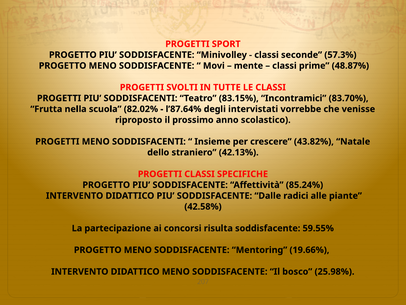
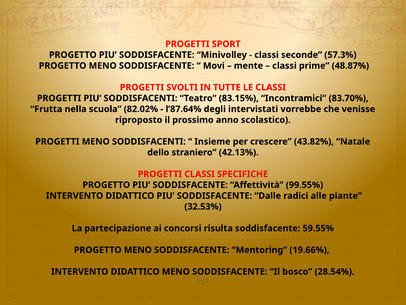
85.24%: 85.24% -> 99.55% (304, 185)
42.58%: 42.58% -> 32.53% (203, 206)
25.98%: 25.98% -> 28.54% (335, 271)
